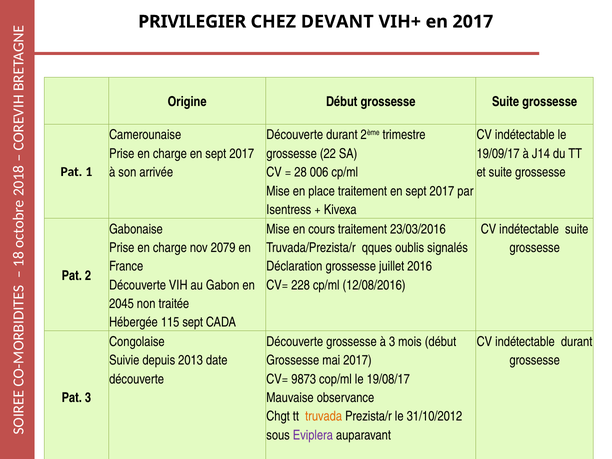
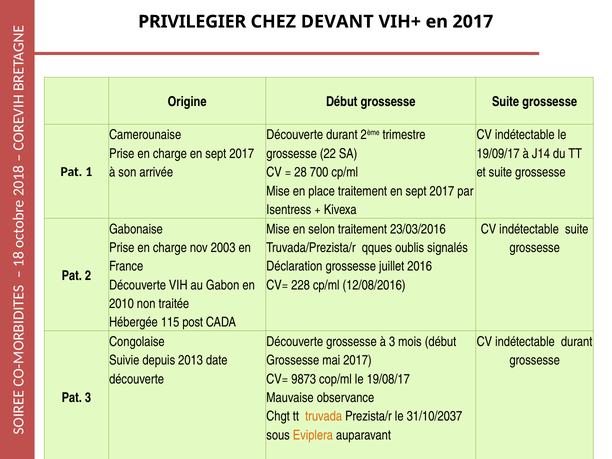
006: 006 -> 700 (319, 172)
cours: cours -> selon (322, 229)
2079: 2079 -> 2003 (223, 248)
2045: 2045 -> 2010 (122, 304)
115 sept: sept -> post (193, 322)
31/10/2012: 31/10/2012 -> 31/10/2037 (434, 416)
Eviplera colour: purple -> orange (313, 435)
